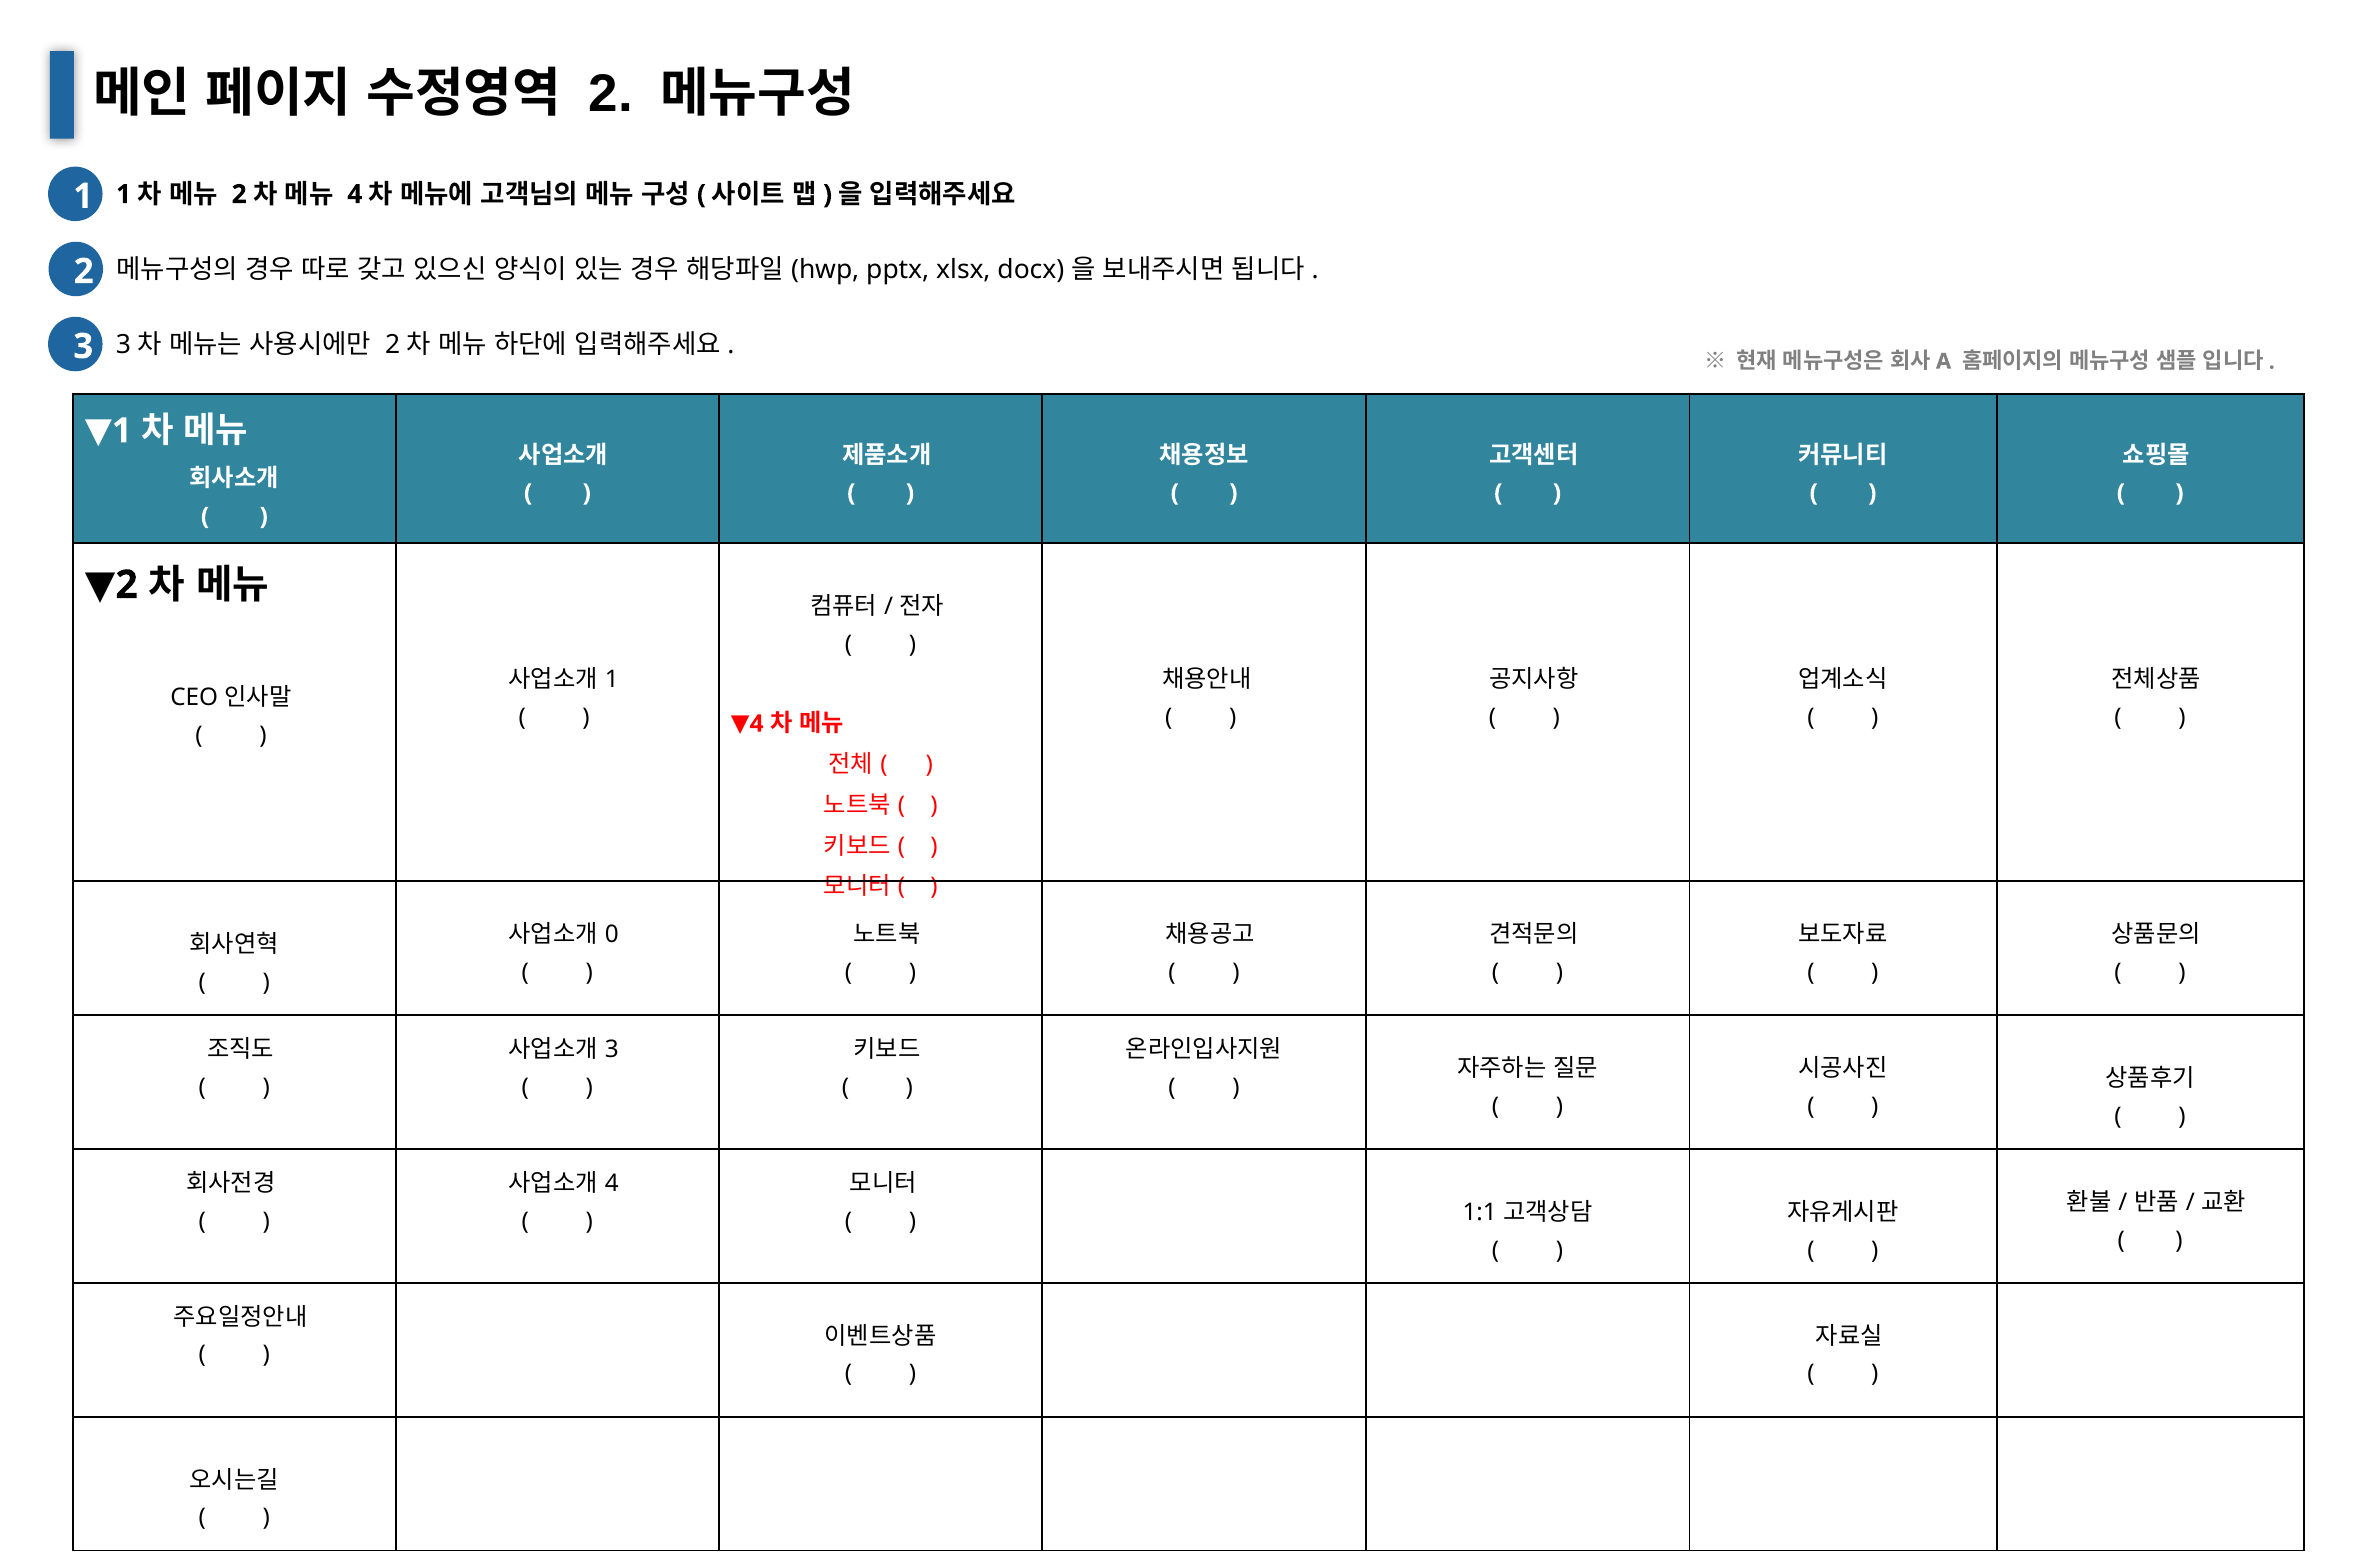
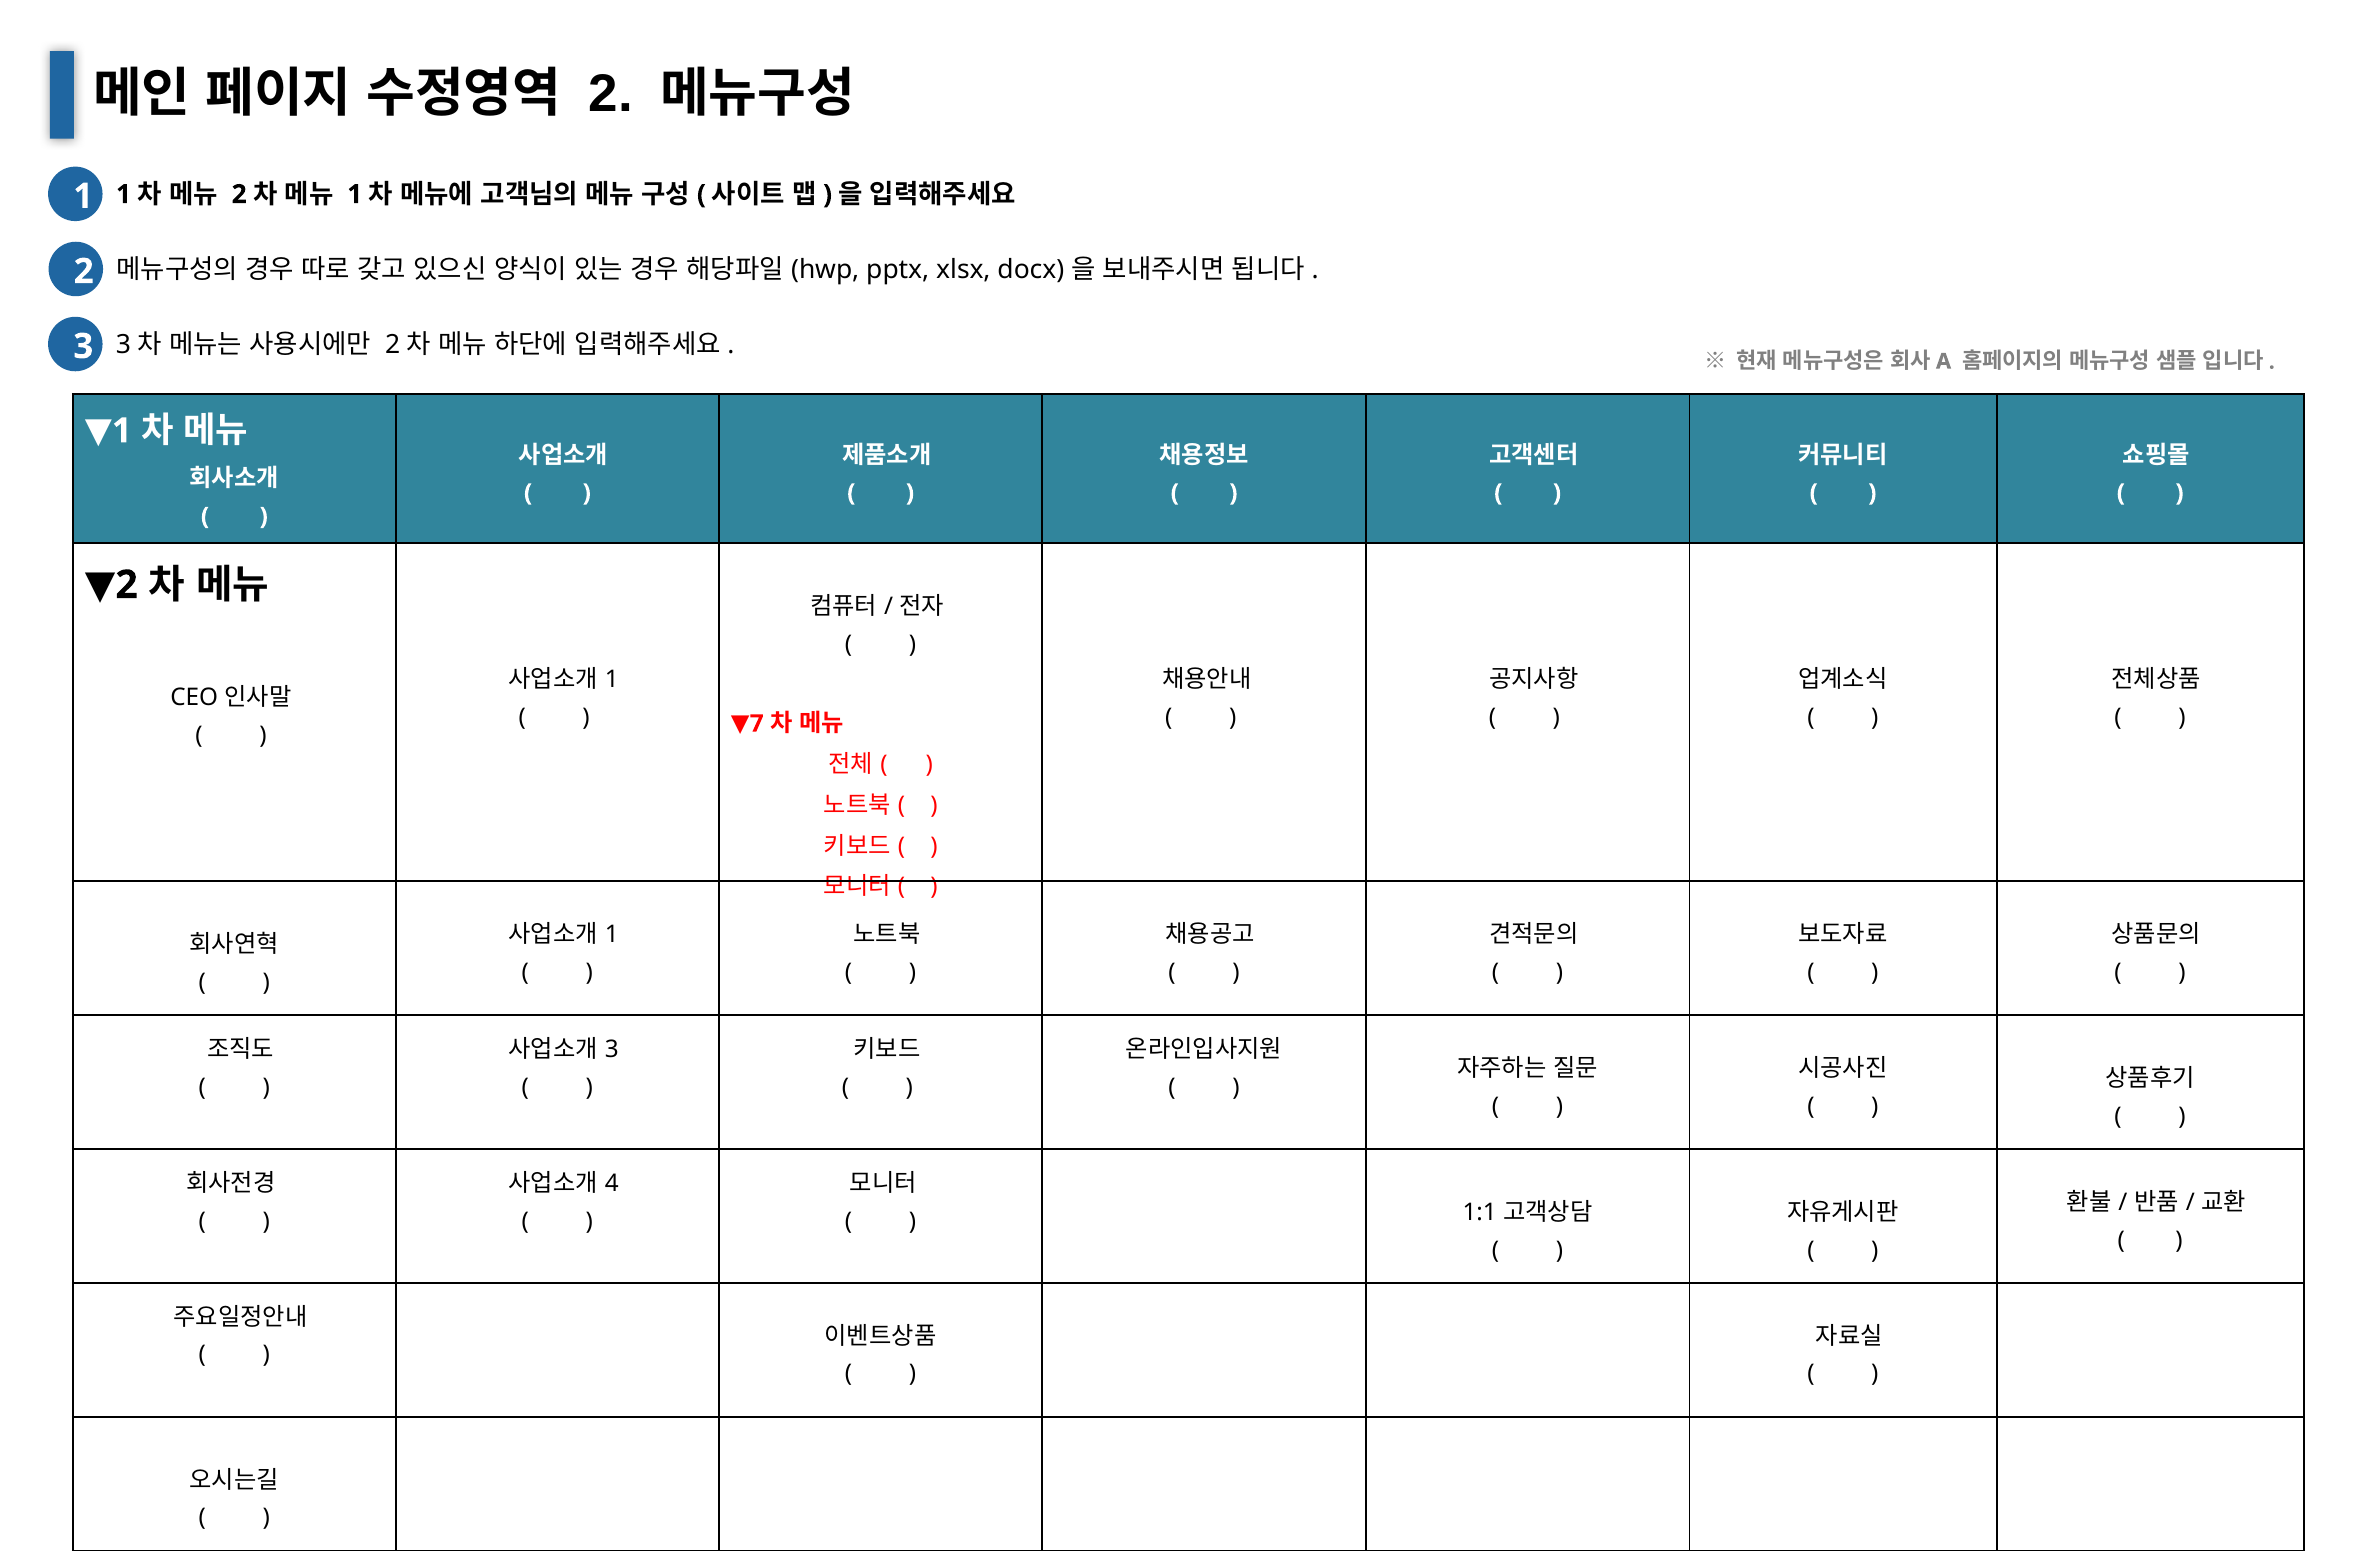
4: 4 -> 1 (355, 194)
4: 4 -> 7 (757, 724)
0: 0 -> 1 (612, 935)
